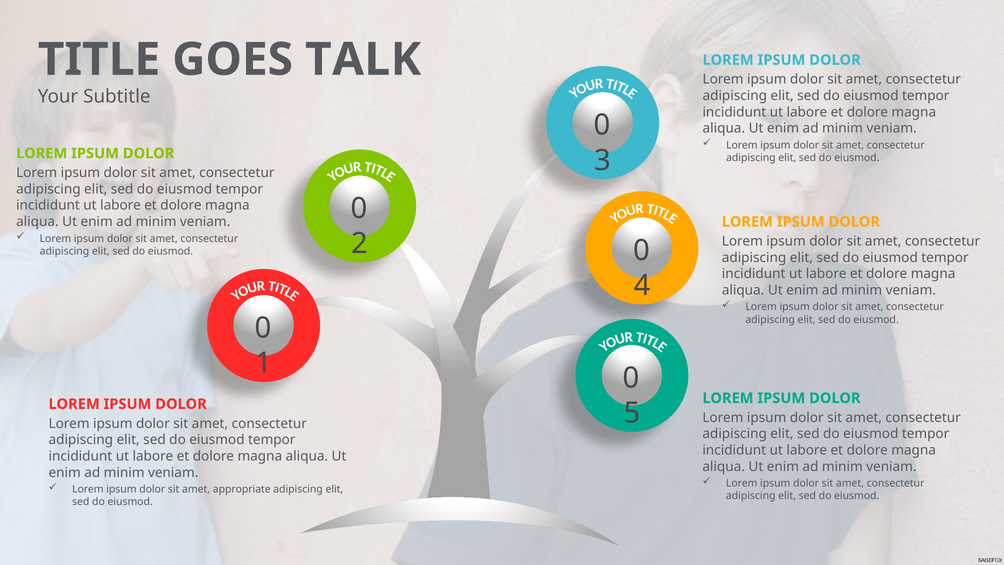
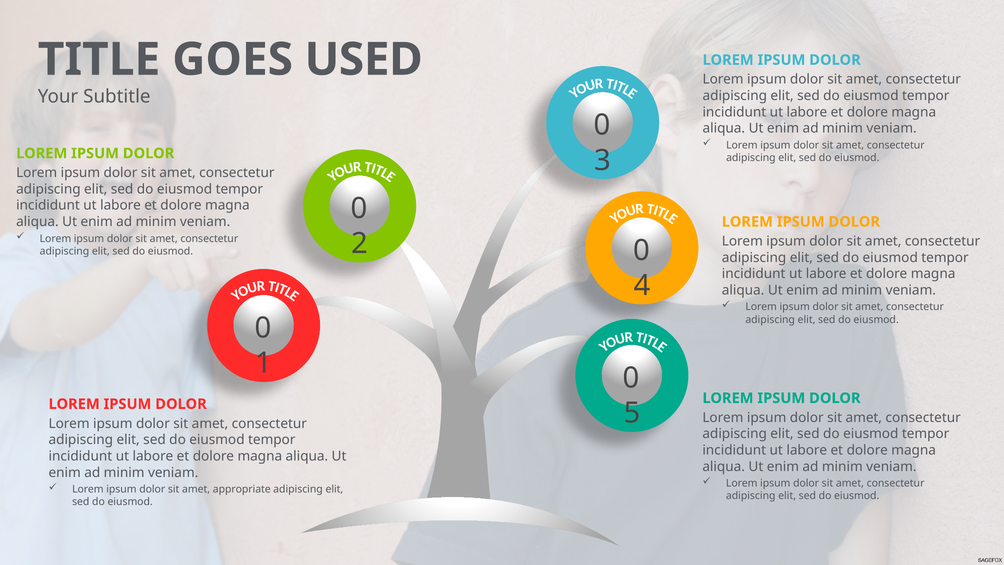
TALK: TALK -> USED (364, 60)
